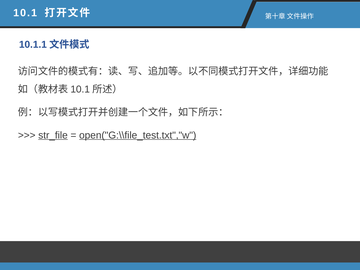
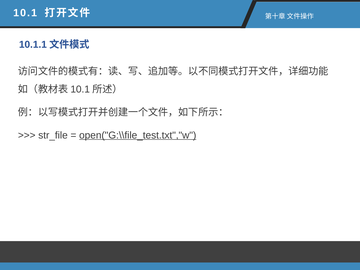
str_file underline: present -> none (53, 135)
